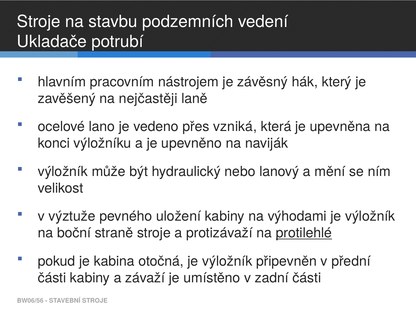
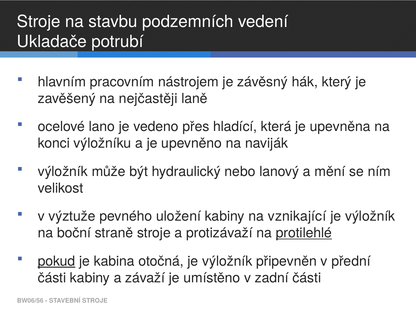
vzniká: vzniká -> hladící (235, 127)
výhodami: výhodami -> vznikající (297, 216)
pokud underline: none -> present (57, 261)
